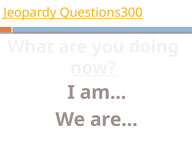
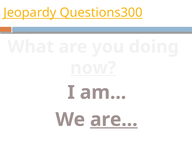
are… underline: none -> present (114, 120)
